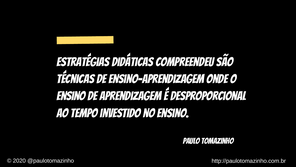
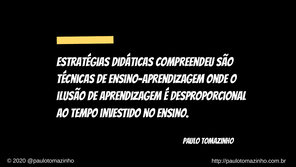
ensino: ensino -> ilusão (71, 96)
